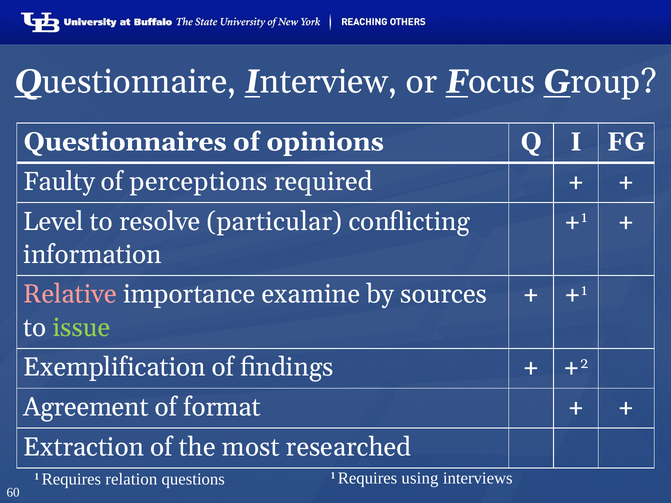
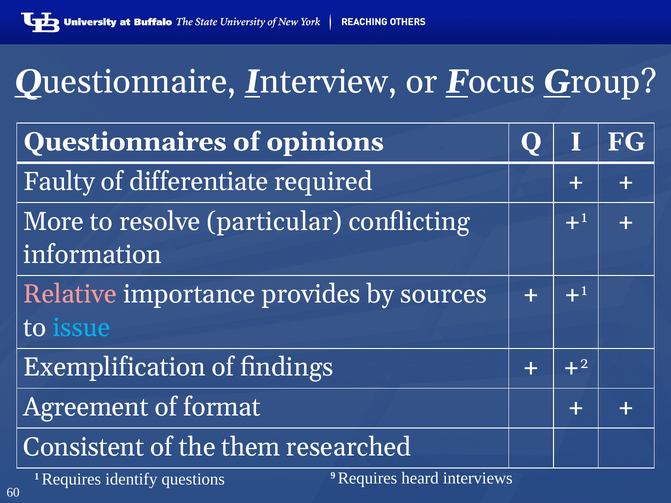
perceptions: perceptions -> differentiate (199, 182)
Level: Level -> More (54, 222)
examine: examine -> provides (311, 295)
issue colour: light green -> light blue (82, 328)
Extraction: Extraction -> Consistent (84, 447)
most: most -> them (251, 447)
relation: relation -> identify (131, 479)
questions 1: 1 -> 9 (333, 476)
using: using -> heard (420, 479)
